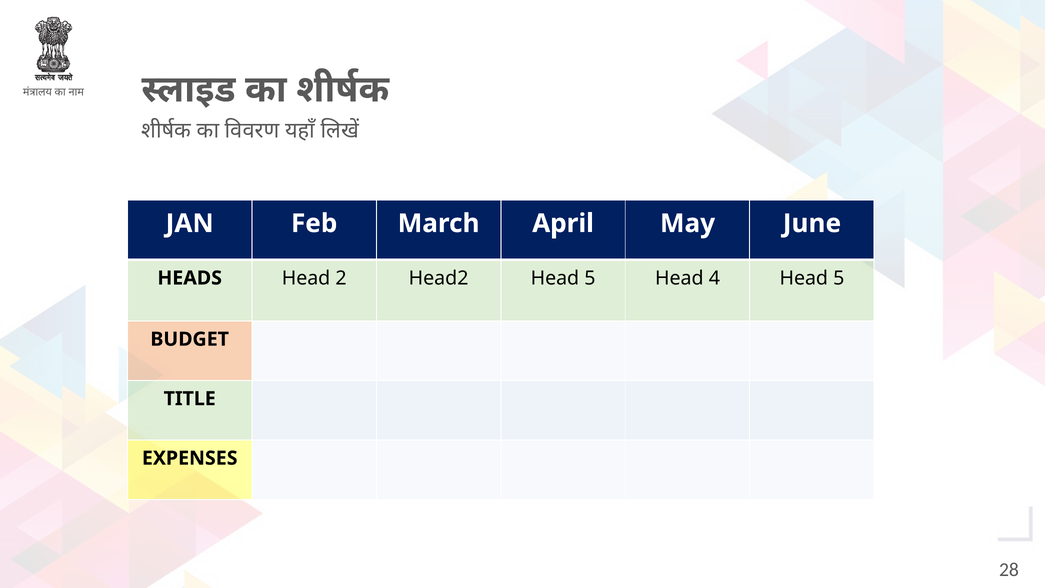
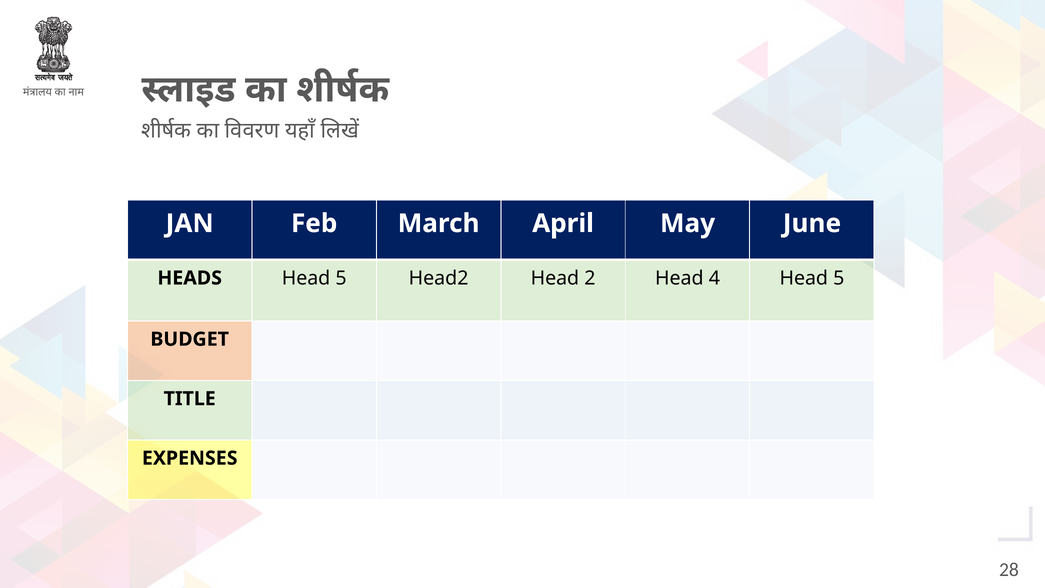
HEADS Head 2: 2 -> 5 (341, 278)
Head2 Head 5: 5 -> 2 (590, 278)
